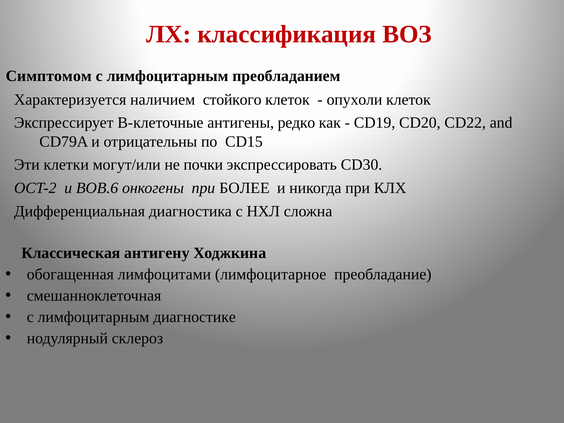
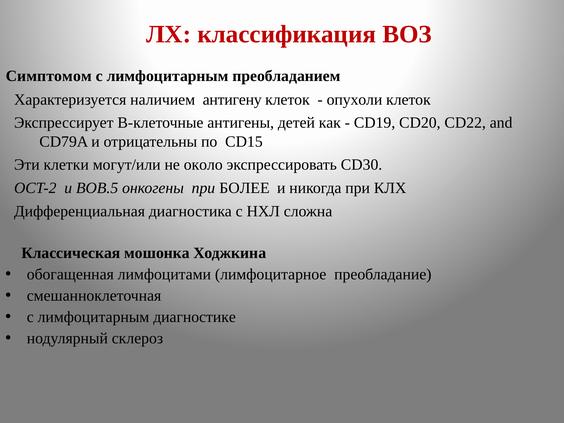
стойкого: стойкого -> антигену (232, 100)
редко: редко -> детей (296, 123)
почки: почки -> около (203, 165)
BOB.6: BOB.6 -> BOB.5 (97, 188)
антигену: антигену -> мошонка (157, 253)
